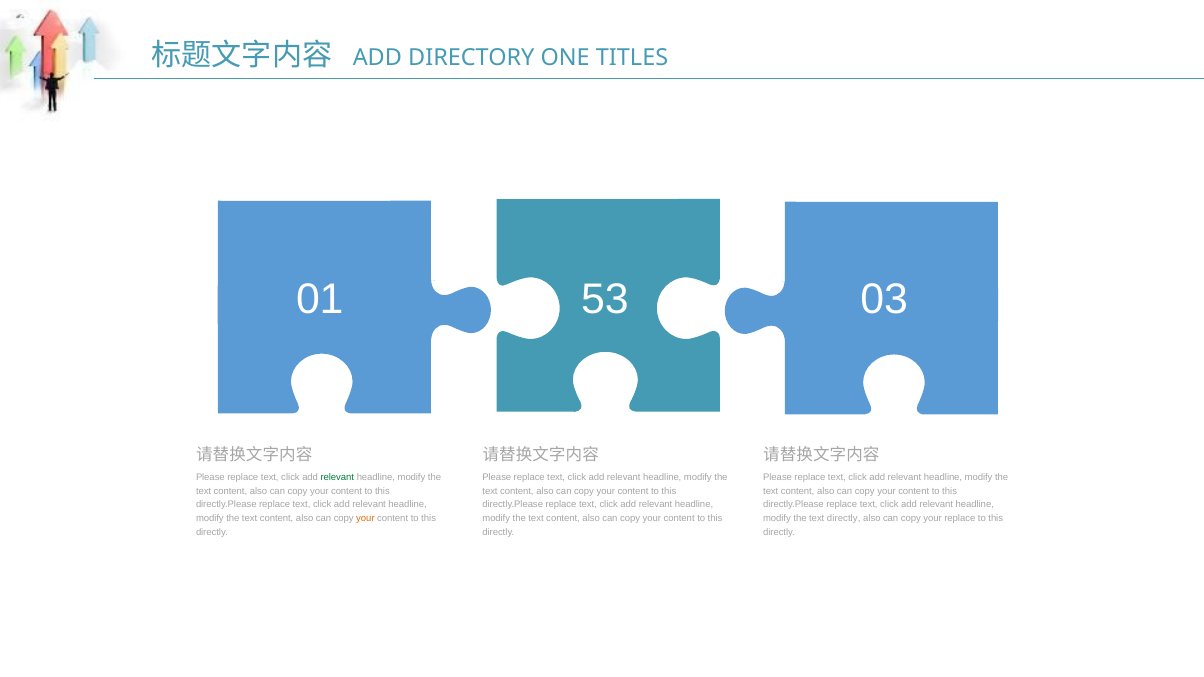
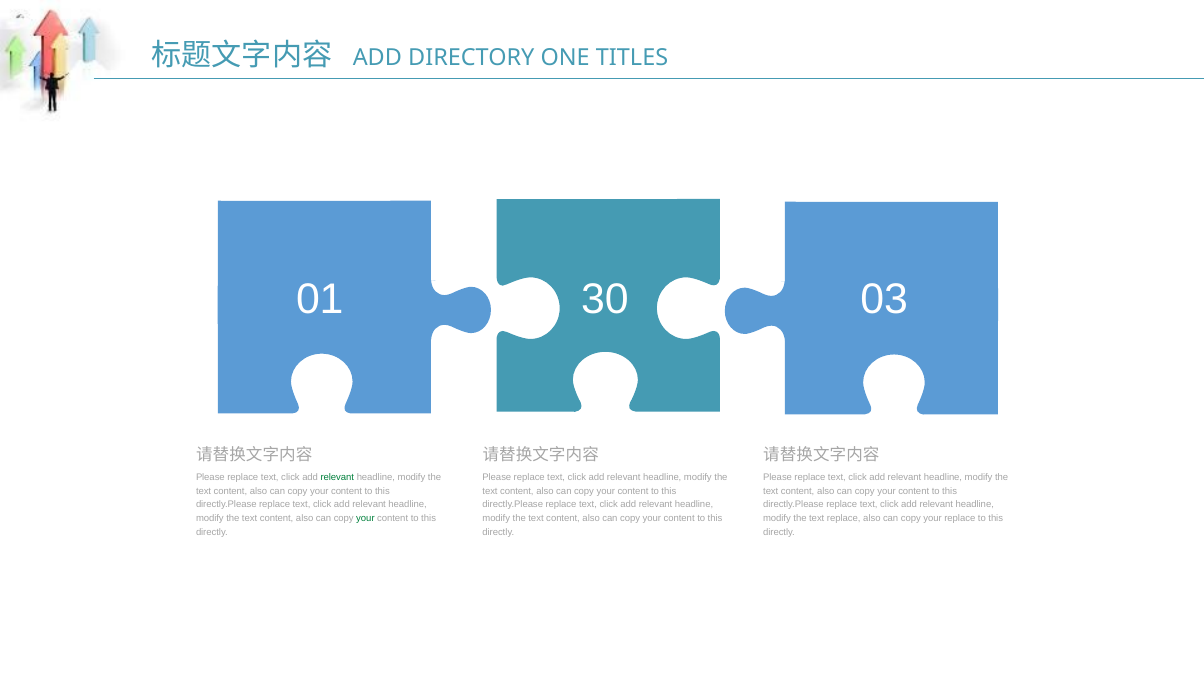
53: 53 -> 30 (605, 299)
your colour: orange -> green (365, 519)
text directly: directly -> replace (844, 519)
